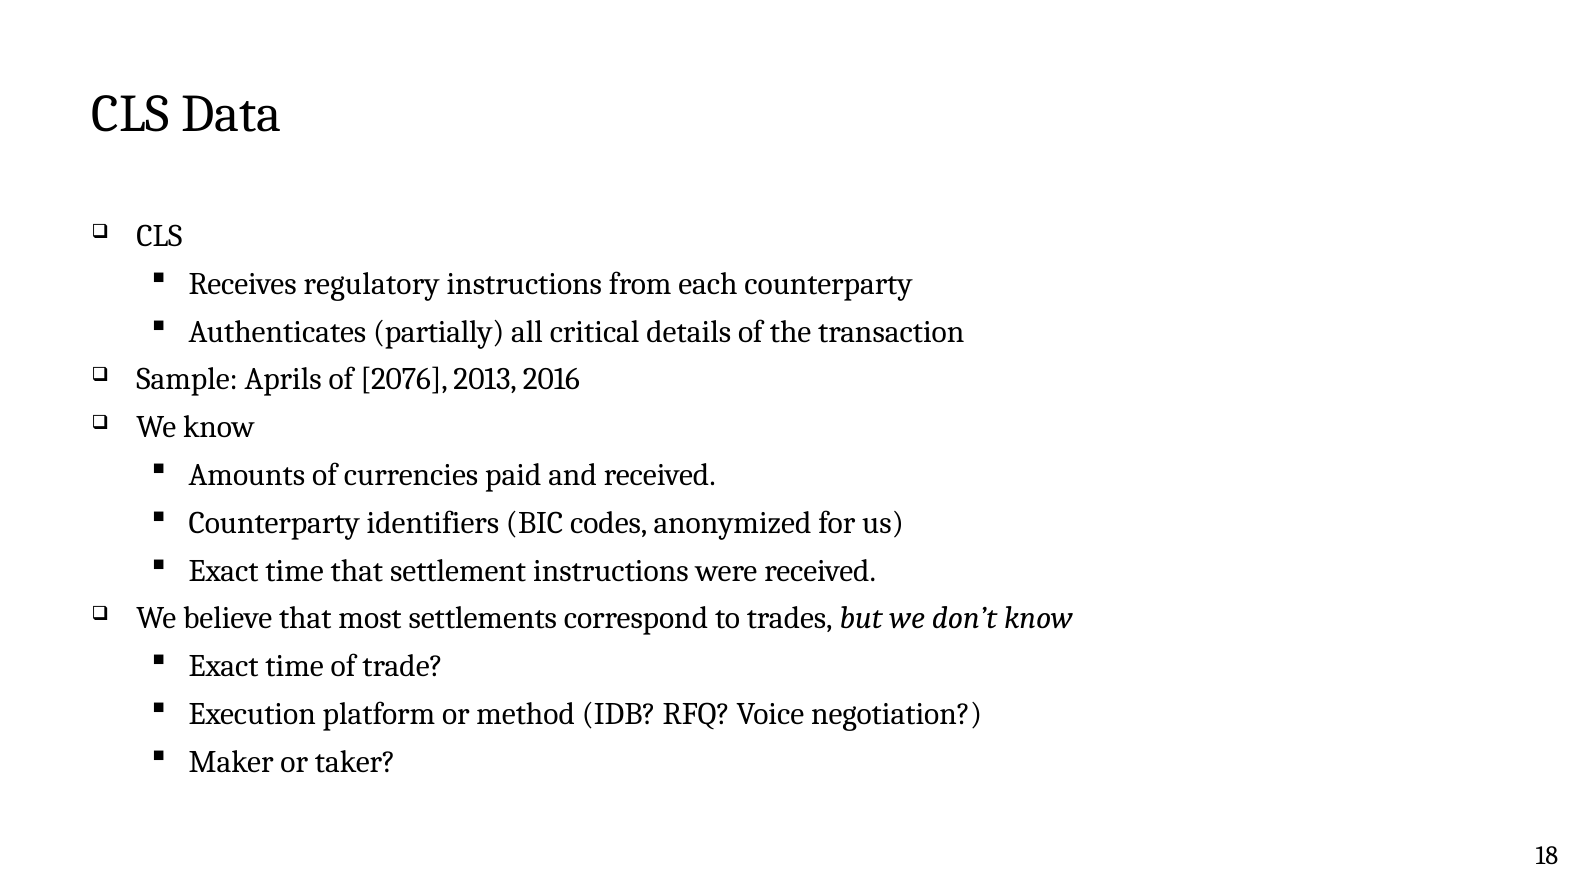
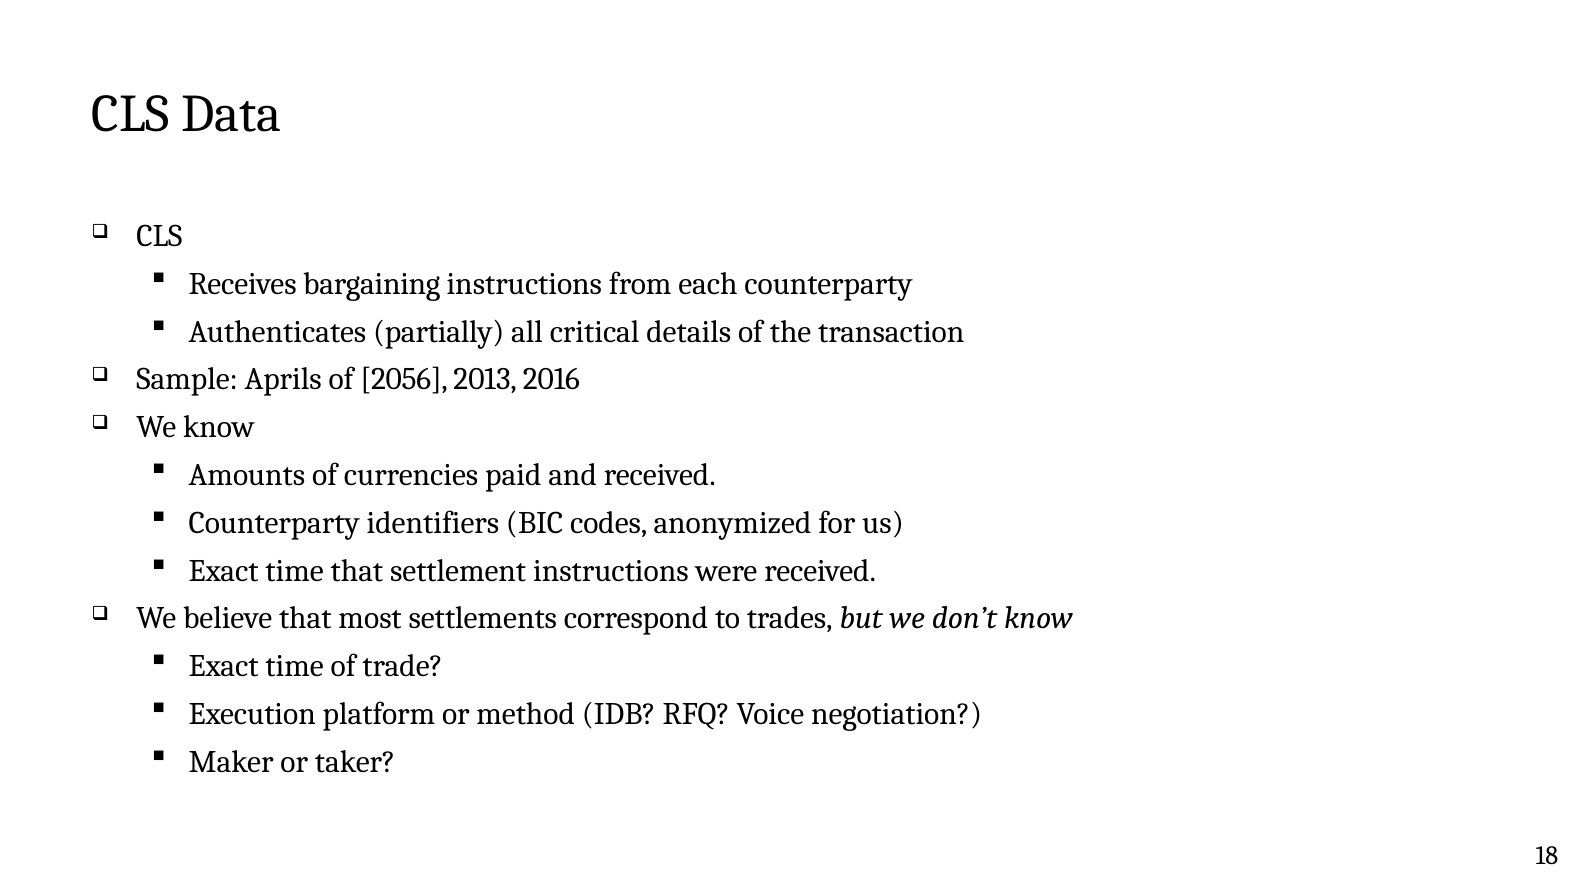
regulatory: regulatory -> bargaining (372, 284)
2076: 2076 -> 2056 (404, 380)
